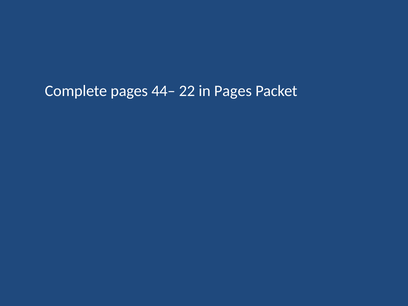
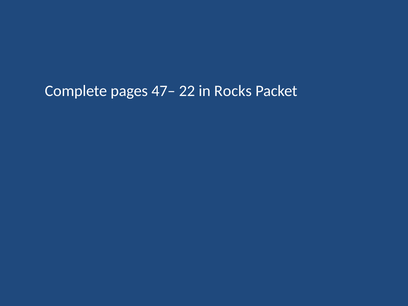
44–: 44– -> 47– (163, 91)
in Pages: Pages -> Rocks (233, 91)
